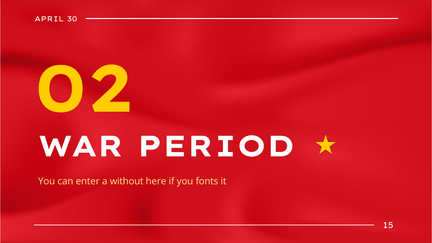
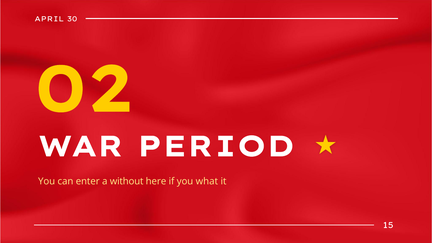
fonts: fonts -> what (207, 181)
